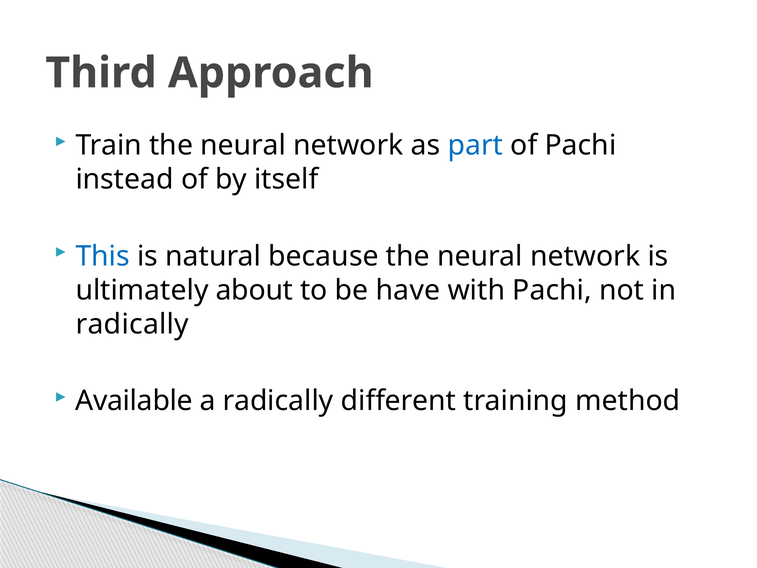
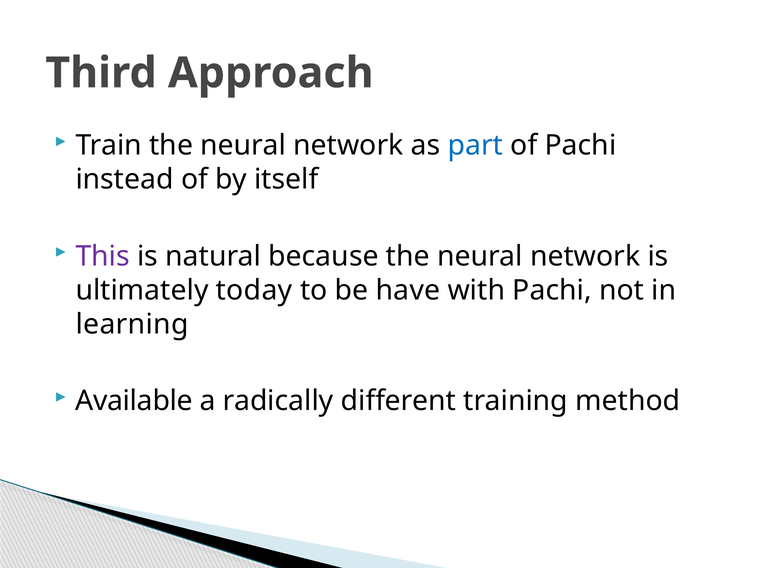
This colour: blue -> purple (103, 256)
about: about -> today (254, 290)
radically: radically -> learning (132, 324)
